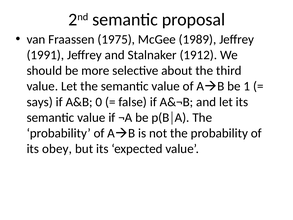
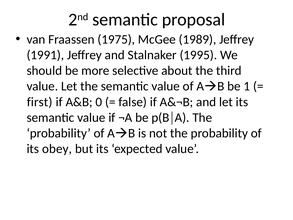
1912: 1912 -> 1995 (198, 55)
says: says -> first (40, 102)
